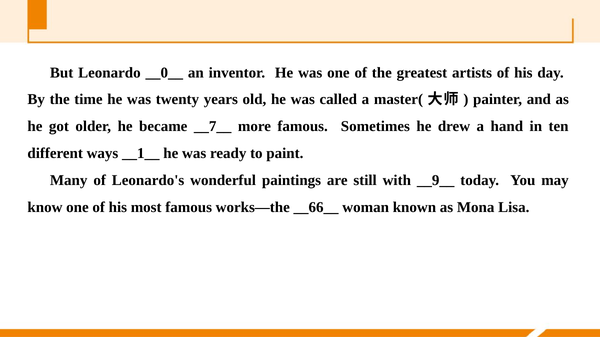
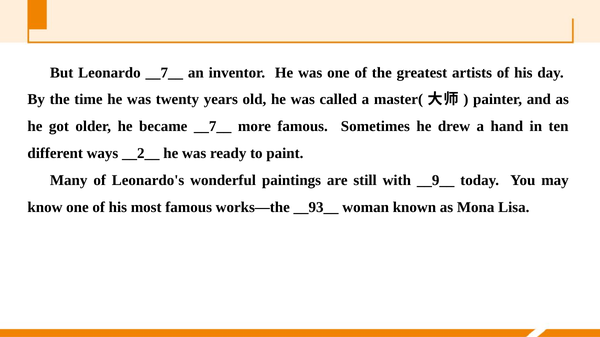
Leonardo __0__: __0__ -> __7__ (164, 73)
__1__: __1__ -> __2__ (141, 154)
__66__: __66__ -> __93__ (316, 208)
